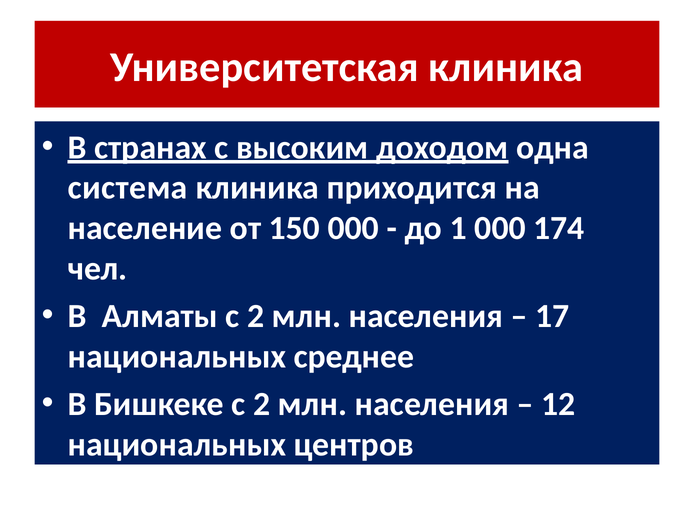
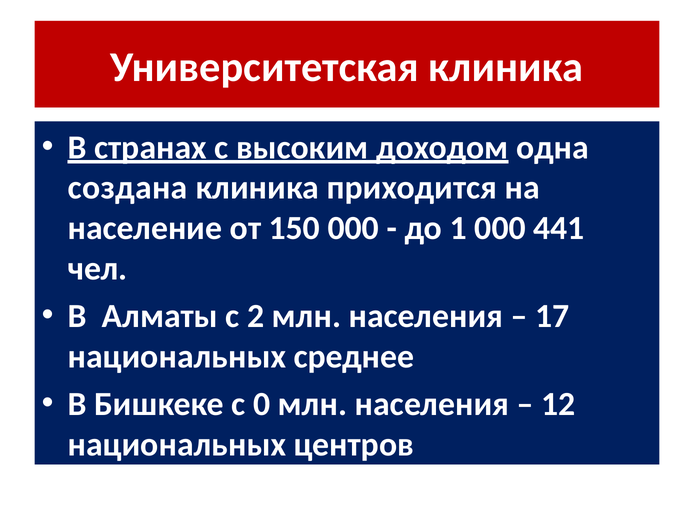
система: система -> создана (128, 188)
174: 174 -> 441 (559, 229)
Бишкеке с 2: 2 -> 0 (262, 404)
